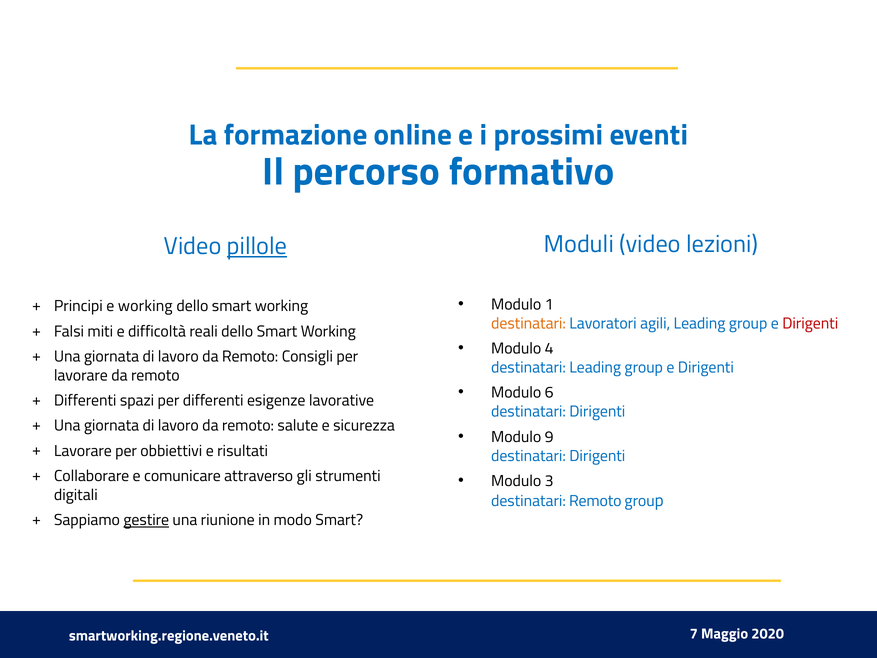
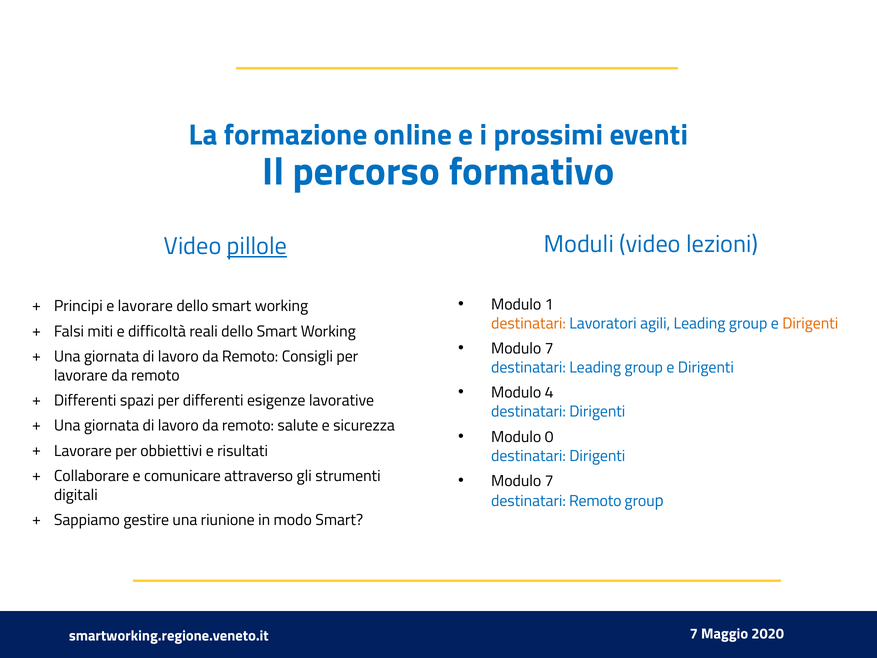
e working: working -> lavorare (145, 306)
Dirigenti colour: red -> orange (810, 323)
4: 4 -> 7 (549, 348)
6: 6 -> 4 (549, 392)
9: 9 -> 0 (549, 437)
3: 3 -> 7 (549, 481)
gestire underline: present -> none (146, 520)
